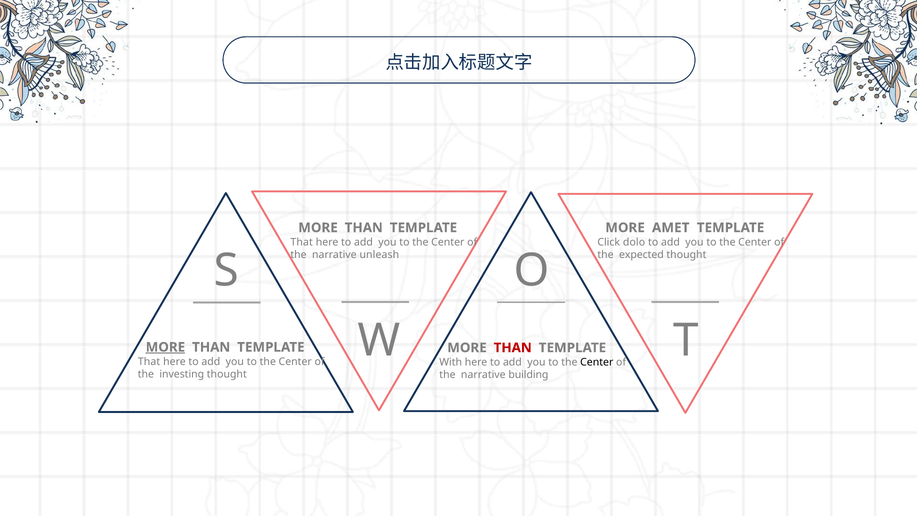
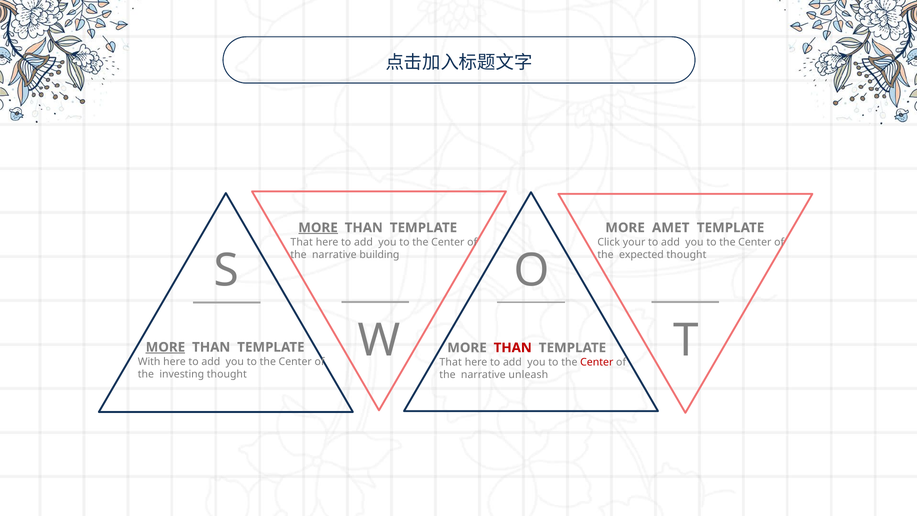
MORE underline: none -> present (318, 228)
dolo: dolo -> your (634, 242)
unleash: unleash -> building (379, 255)
That: That -> With (149, 362)
With: With -> That (451, 362)
Center colour: black -> red (597, 362)
building: building -> unleash (528, 375)
